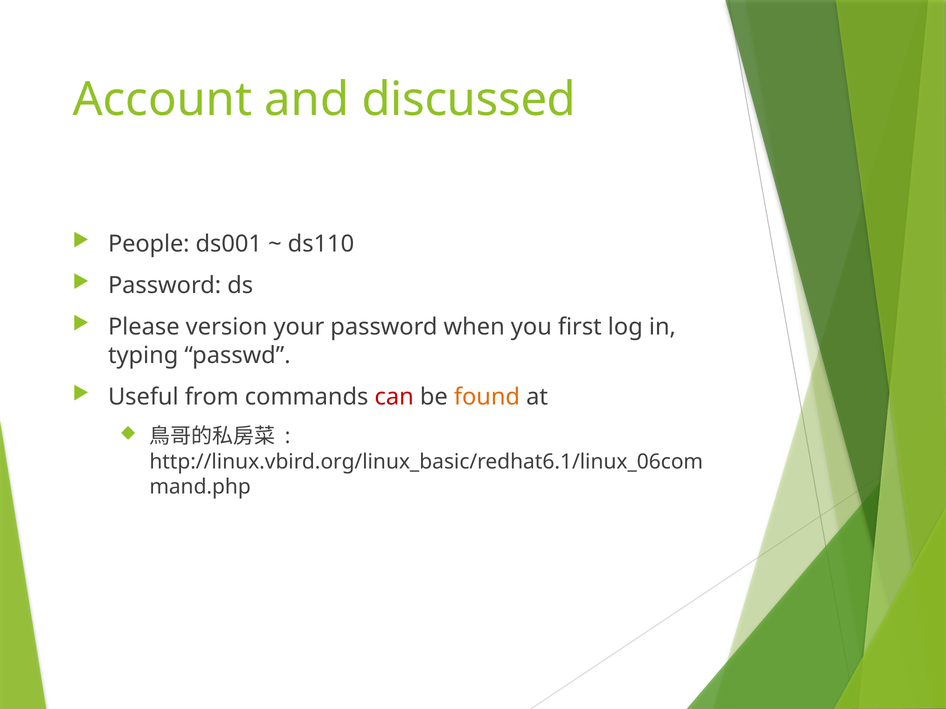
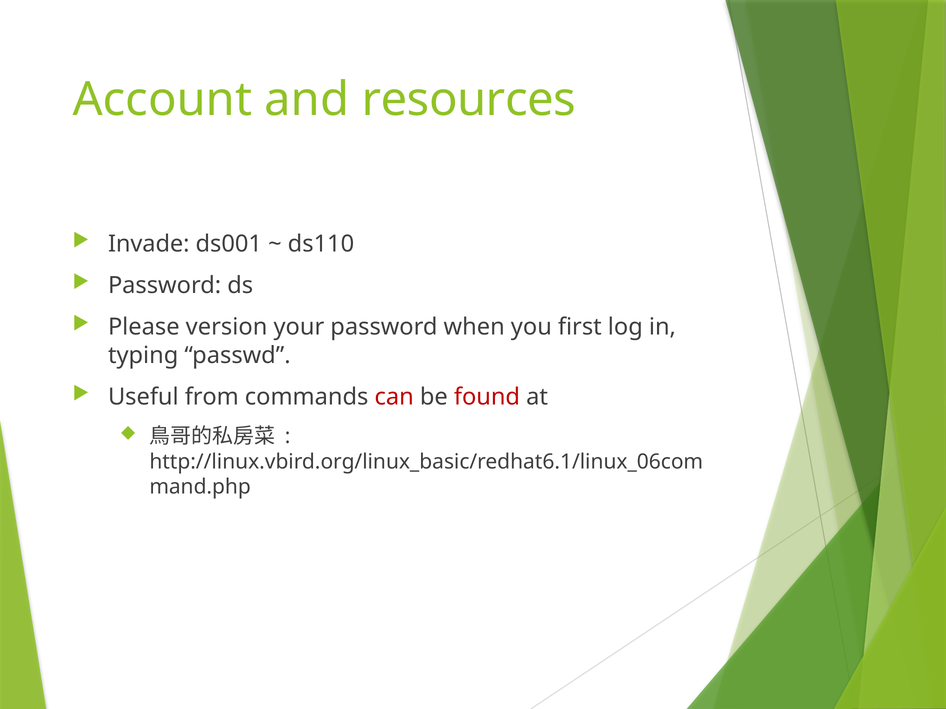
discussed: discussed -> resources (469, 99)
People: People -> Invade (149, 244)
found colour: orange -> red (487, 397)
